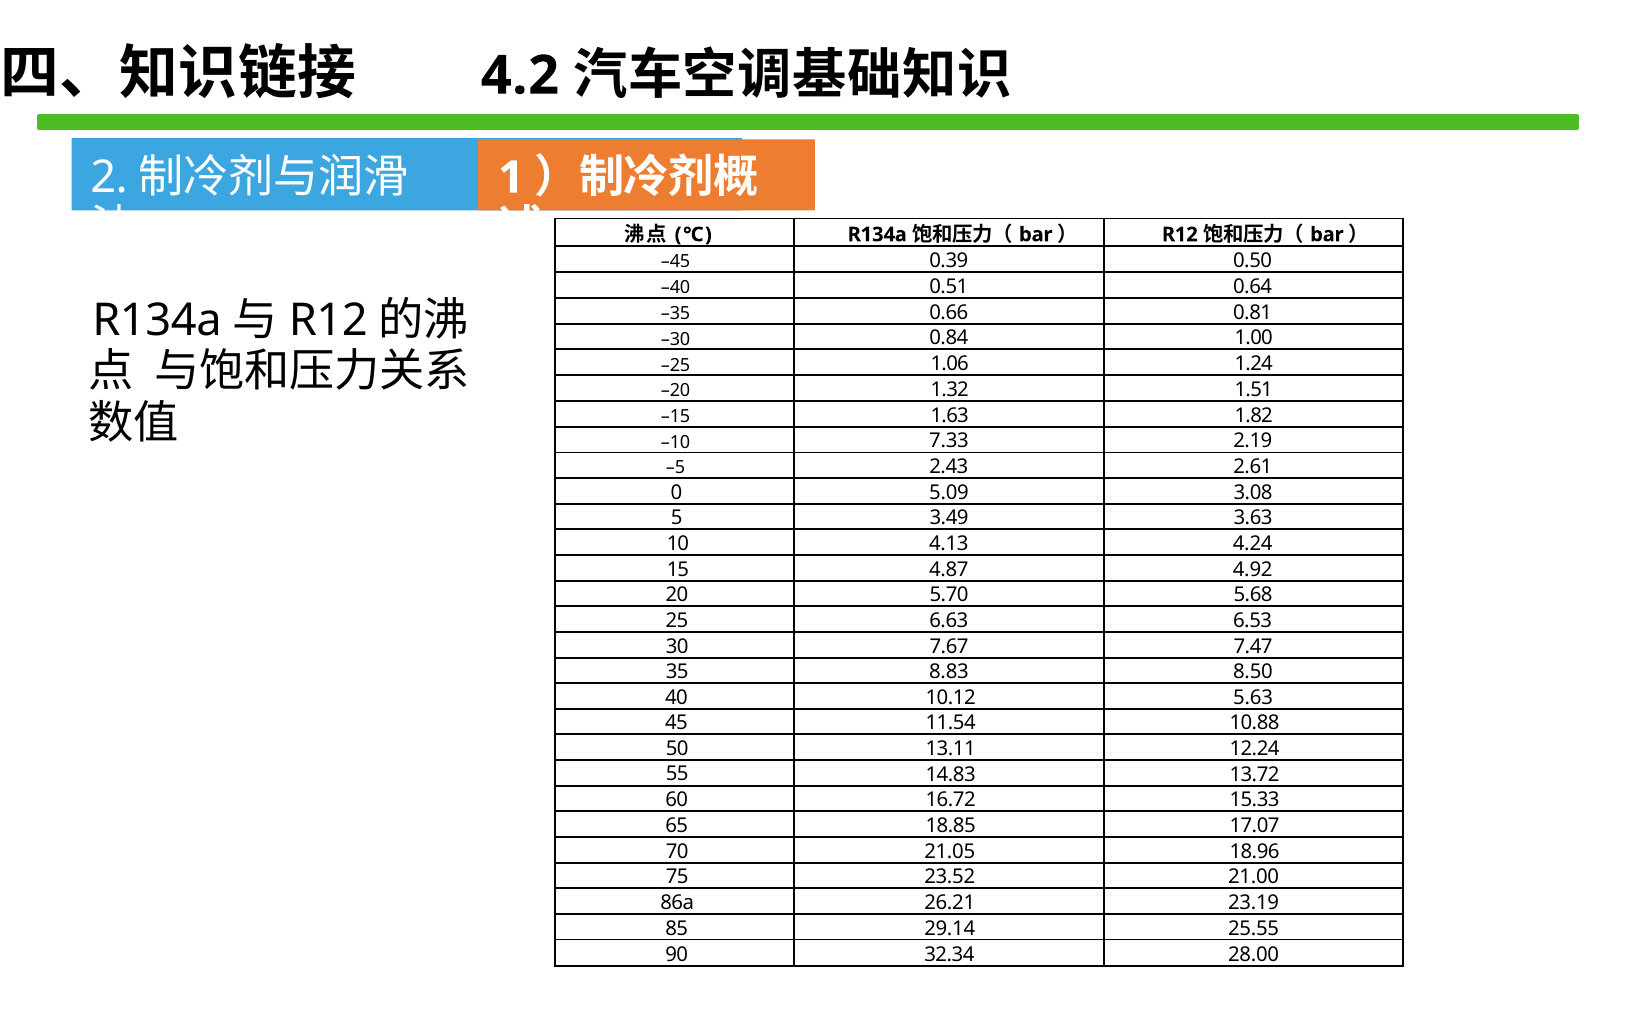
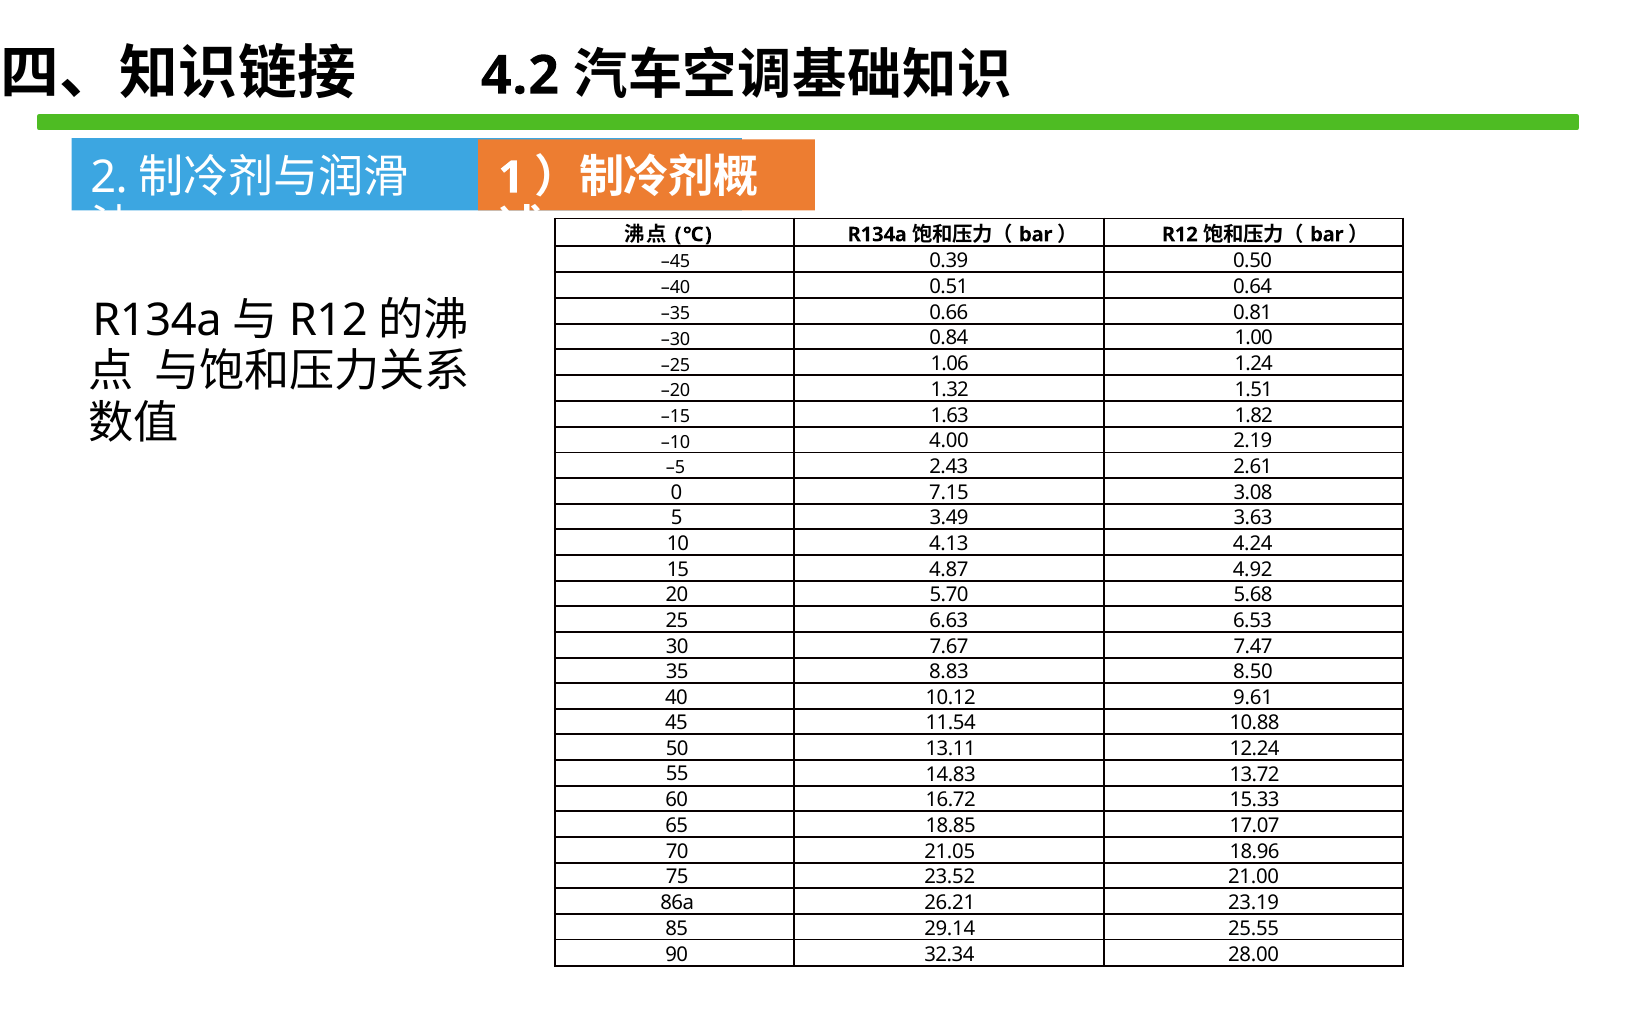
7.33: 7.33 -> 4.00 (949, 441)
5.09: 5.09 -> 7.15 (949, 493)
5.63: 5.63 -> 9.61 (1253, 698)
